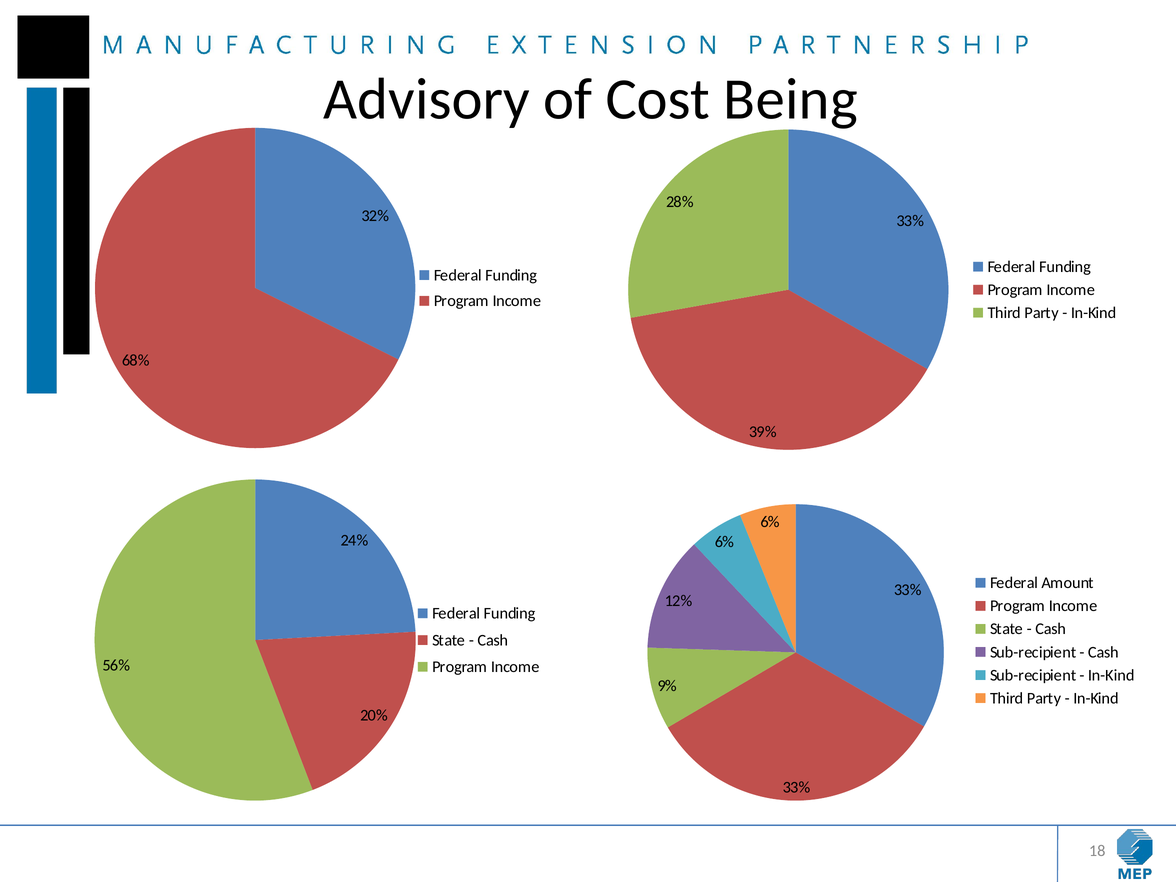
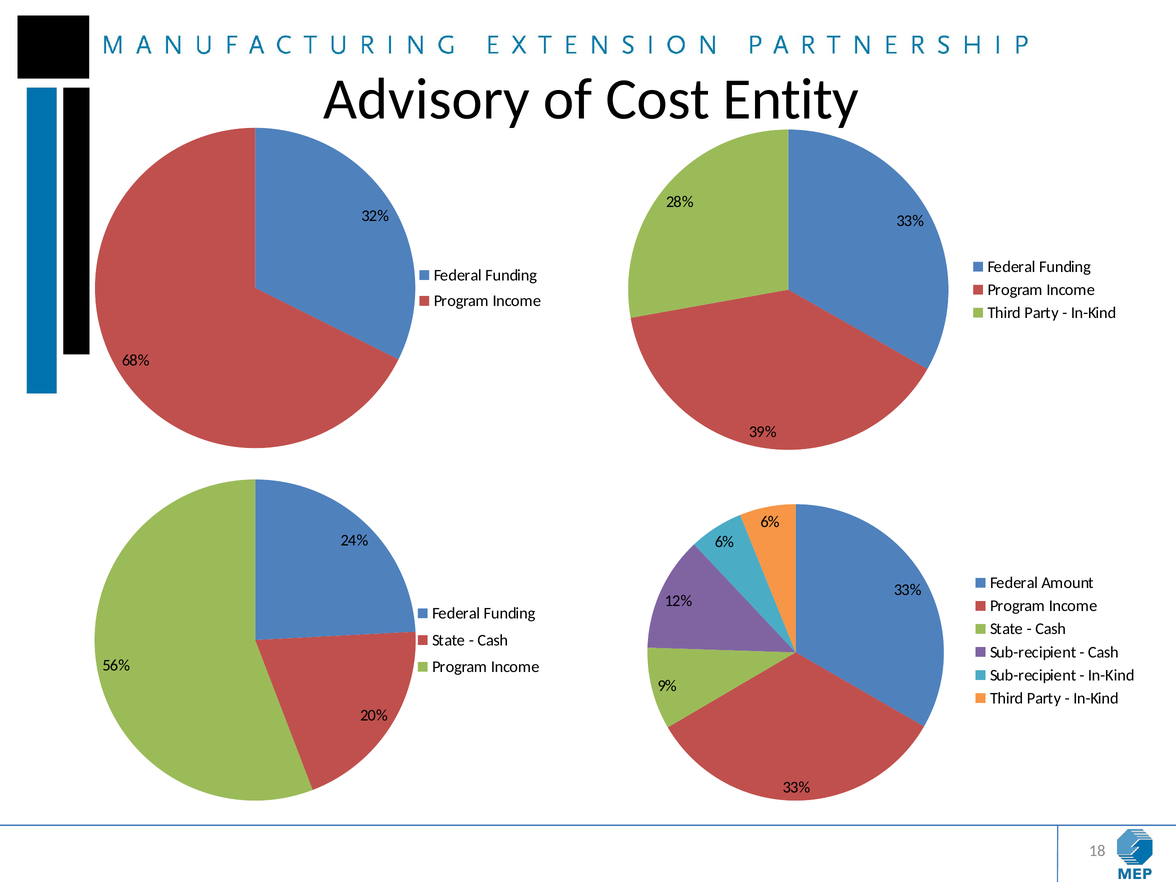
Being: Being -> Entity (791, 100)
